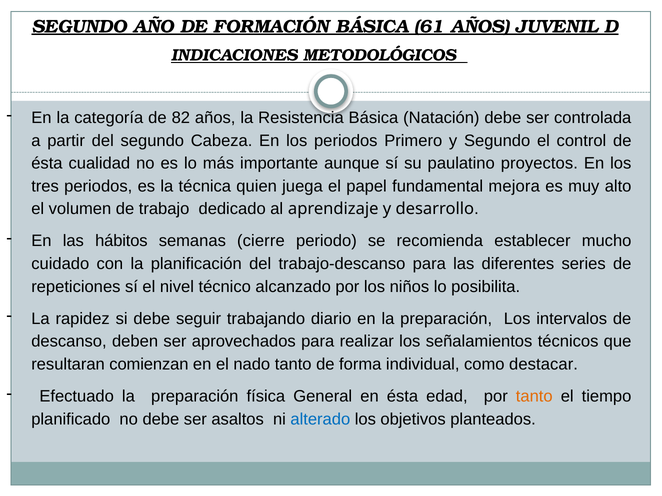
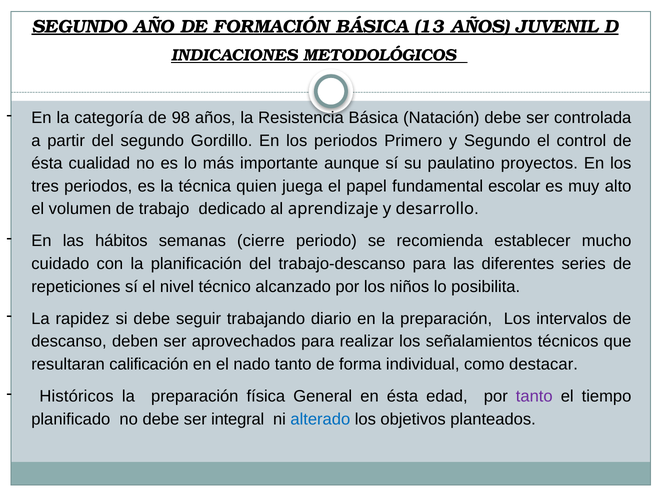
61: 61 -> 13 (430, 27)
82: 82 -> 98 (181, 118)
Cabeza: Cabeza -> Gordillo (222, 141)
mejora: mejora -> escolar (514, 186)
comienzan: comienzan -> calificación (149, 365)
Efectuado: Efectuado -> Históricos (77, 397)
tanto colour: orange -> purple (534, 397)
asaltos: asaltos -> integral (238, 419)
